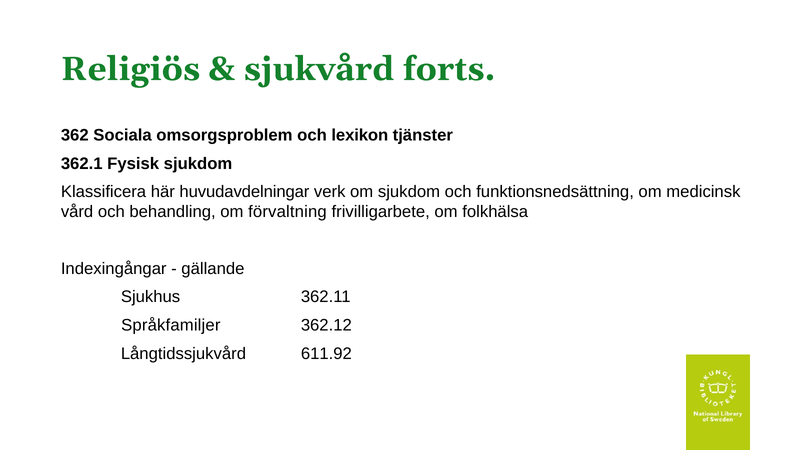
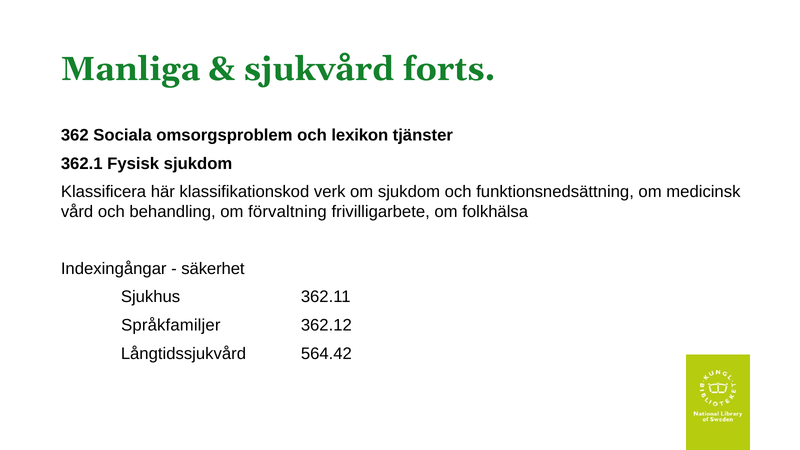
Religiös: Religiös -> Manliga (131, 69)
huvudavdelningar: huvudavdelningar -> klassifikationskod (244, 192)
gällande: gällande -> säkerhet (213, 269)
611.92: 611.92 -> 564.42 (326, 354)
